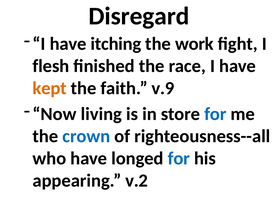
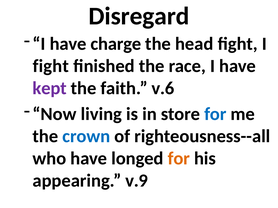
itching: itching -> charge (116, 44)
work: work -> head (194, 44)
flesh: flesh -> fight (51, 66)
kept colour: orange -> purple (50, 88)
v.9: v.9 -> v.6 (163, 88)
for colour: blue -> orange (179, 159)
v.2: v.2 -> v.9 (137, 181)
